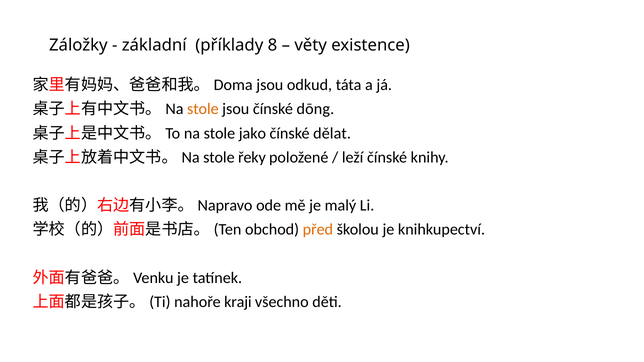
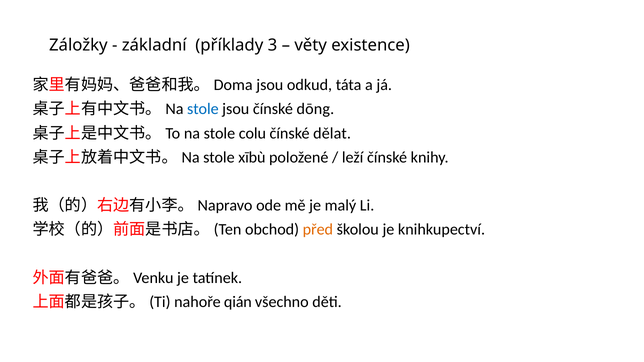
8: 8 -> 3 (272, 45)
stole colour: orange -> blue (203, 109)
jako: jako -> colu (252, 133)
řeky: řeky -> xībù (252, 157)
kraji: kraji -> qián (238, 302)
